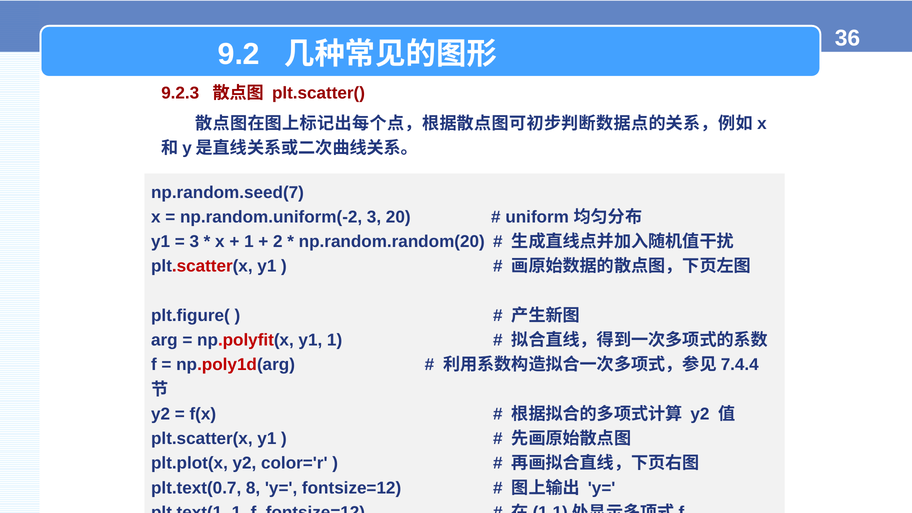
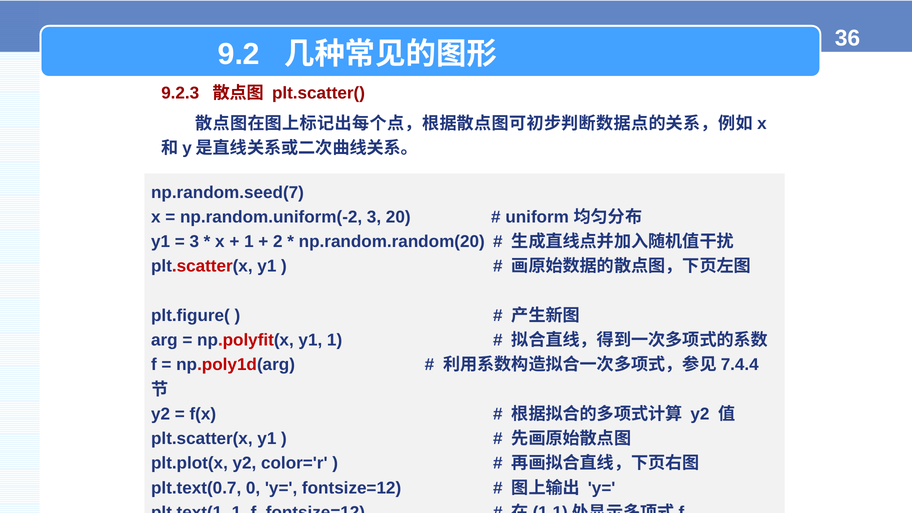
8: 8 -> 0 (253, 488)
